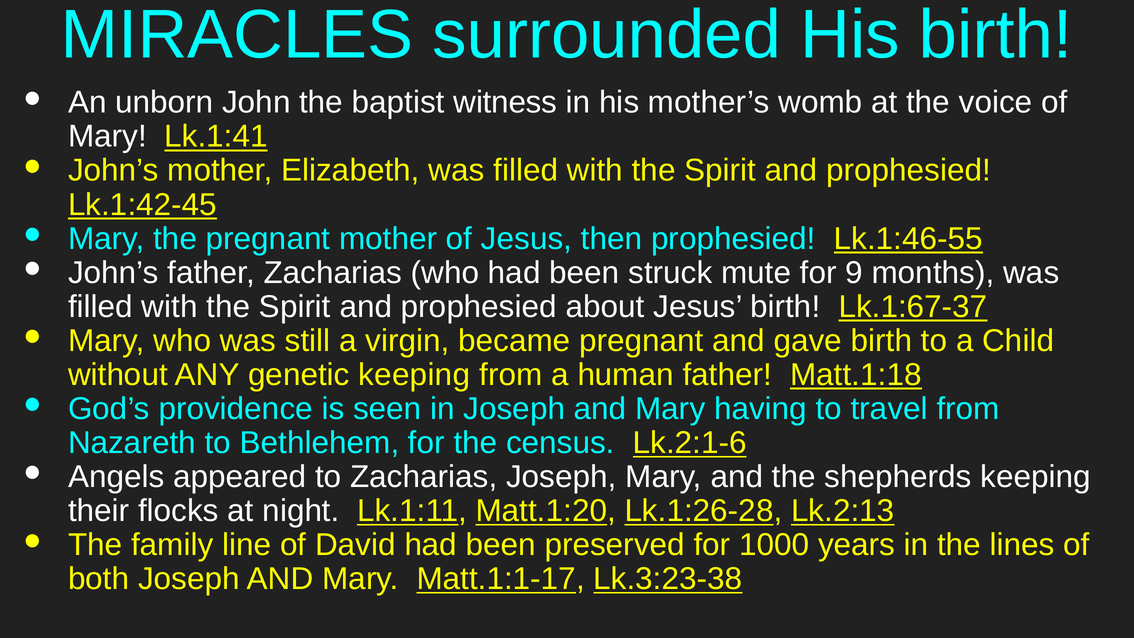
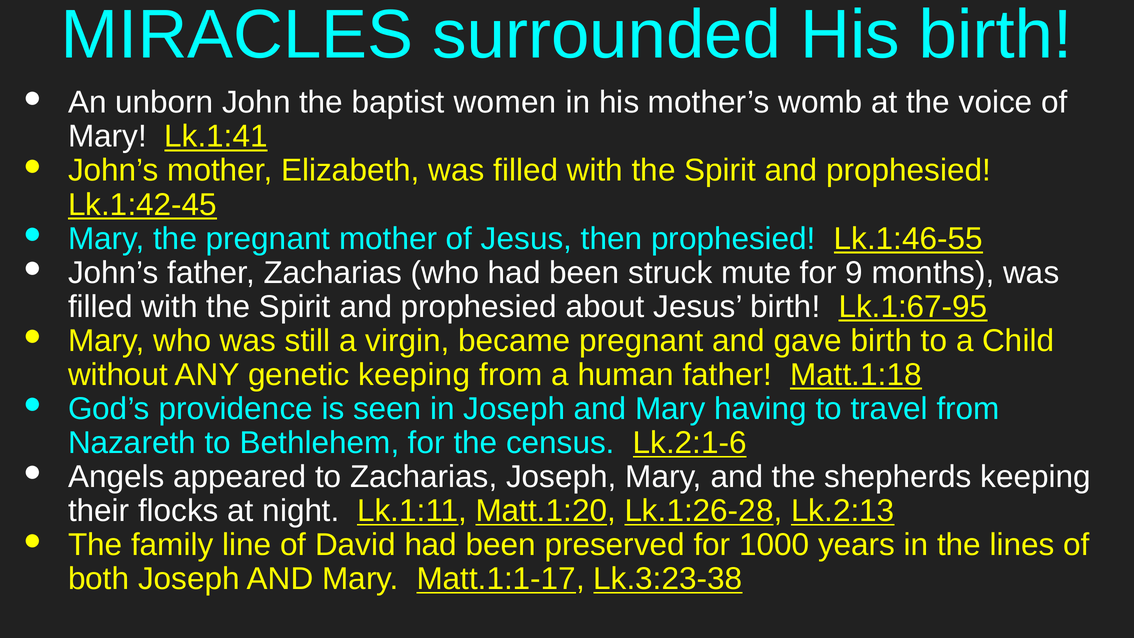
witness: witness -> women (505, 103)
Lk.1:67-37: Lk.1:67-37 -> Lk.1:67-95 (913, 307)
